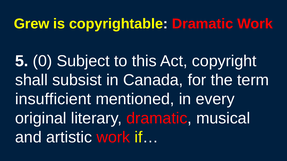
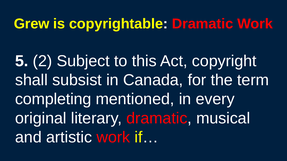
0: 0 -> 2 (43, 61)
insufficient: insufficient -> completing (53, 99)
